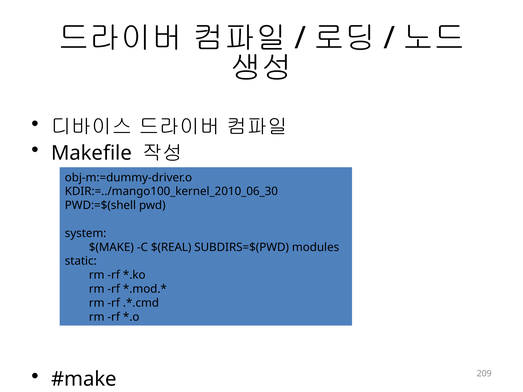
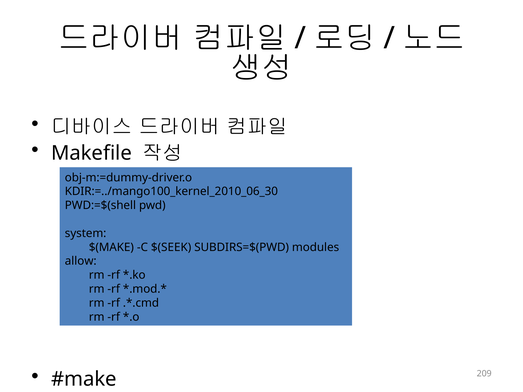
$(REAL: $(REAL -> $(SEEK (171, 247)
static: static -> allow (81, 261)
